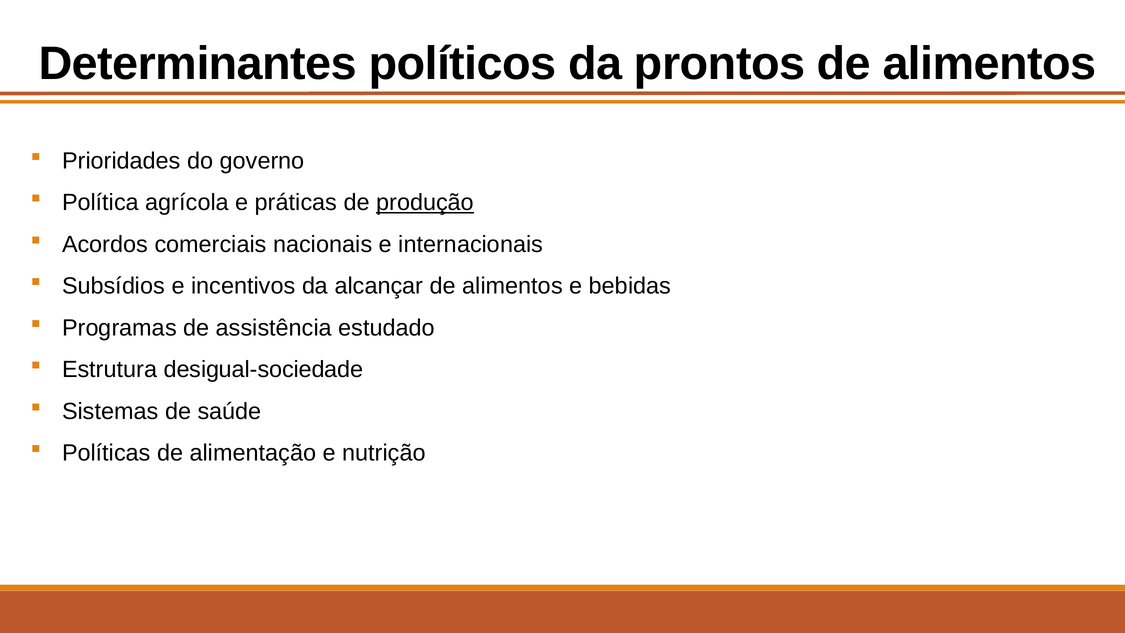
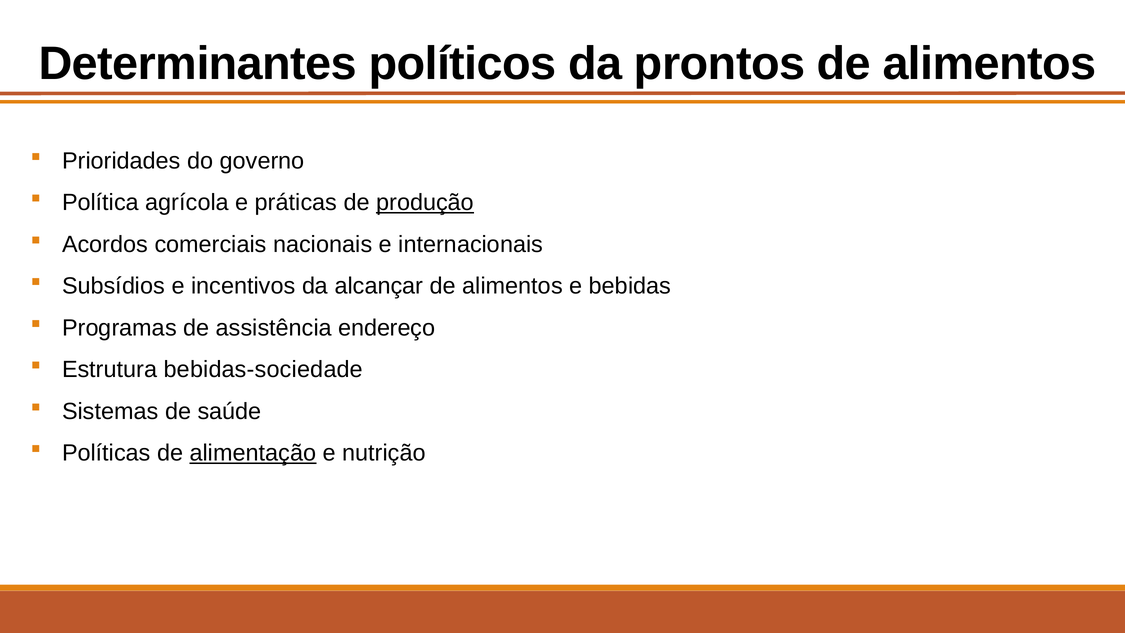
estudado: estudado -> endereço (387, 328)
desigual-sociedade: desigual-sociedade -> bebidas-sociedade (263, 369)
alimentação underline: none -> present (253, 453)
